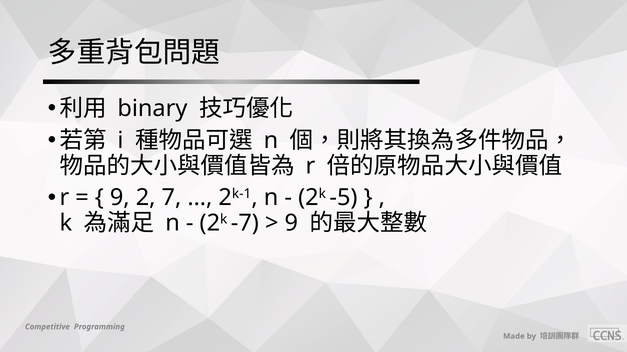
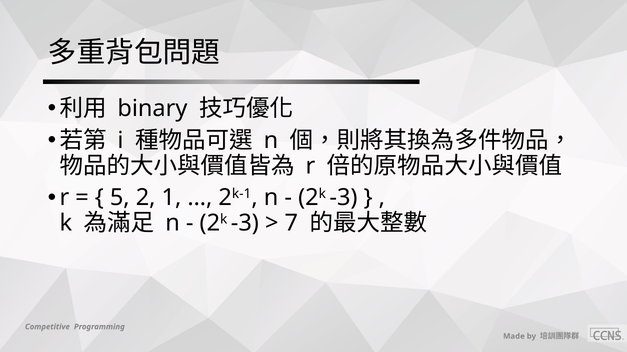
9: 9 -> 5 (120, 198)
7: 7 -> 1 (171, 198)
-5: -5 -> -3 (343, 198)
-7: -7 -> -3 (245, 223)
9: 9 -> 7 (291, 223)
